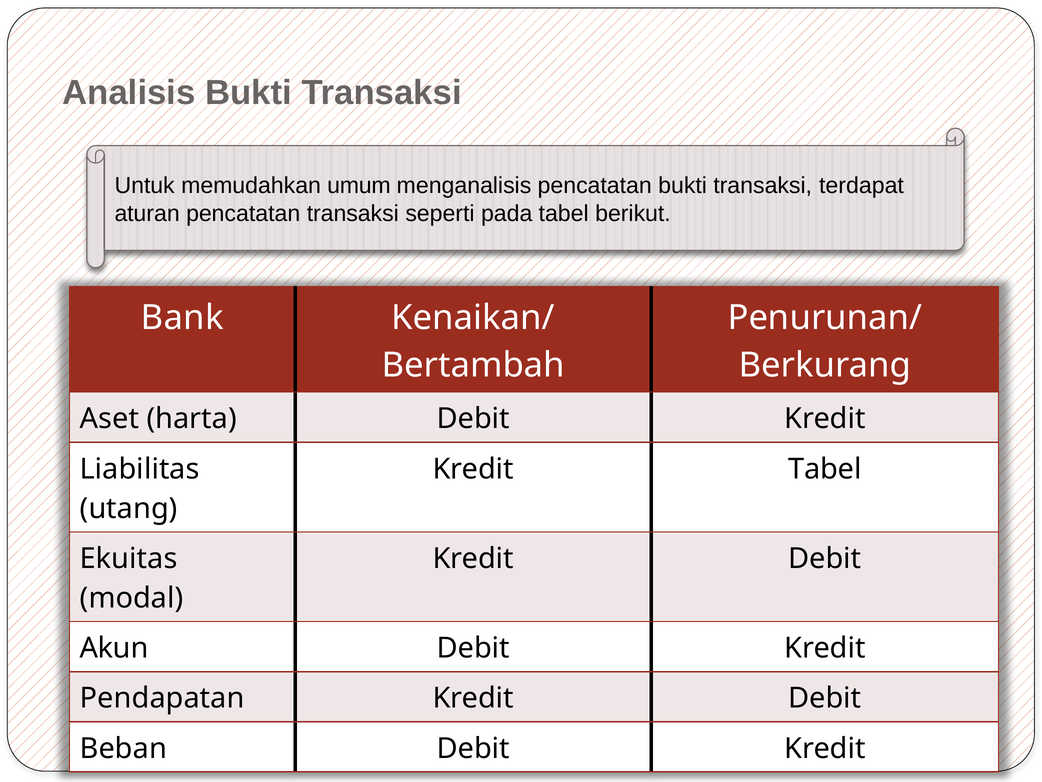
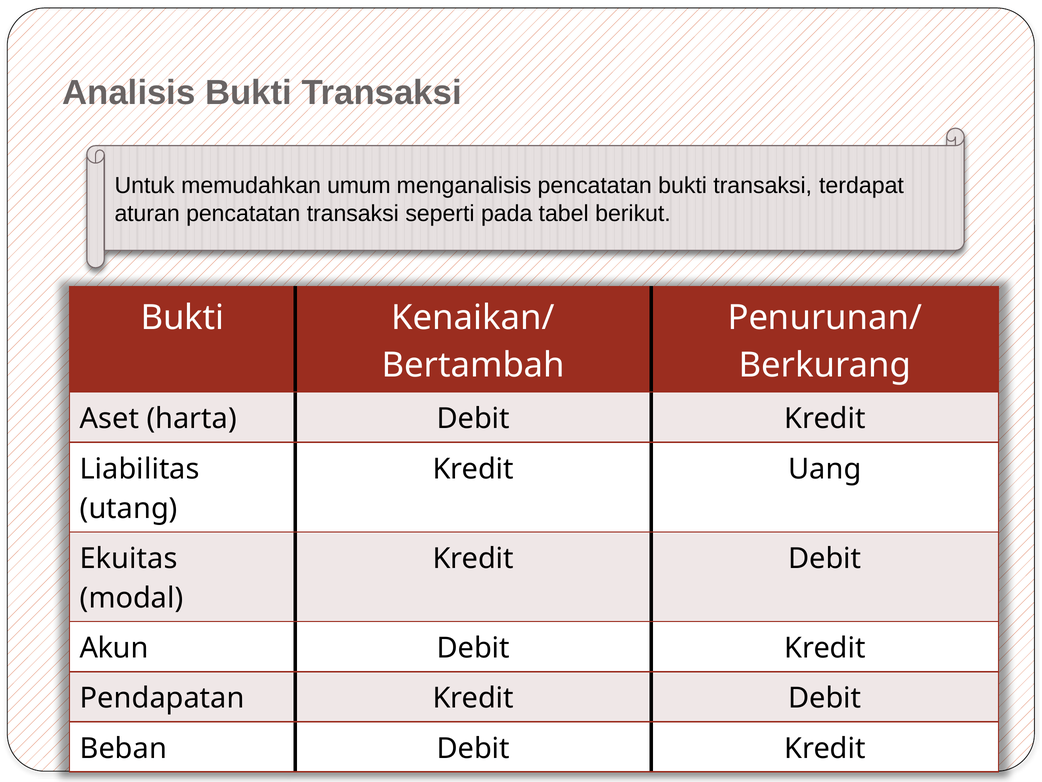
Bank: Bank -> Bukti (182, 317)
Kredit Tabel: Tabel -> Uang (825, 469)
